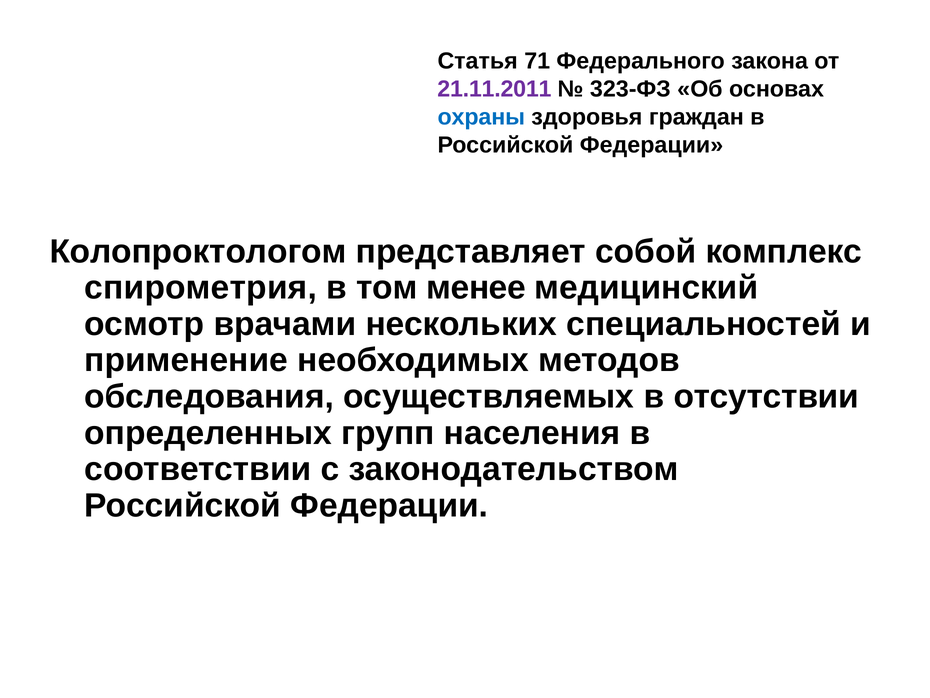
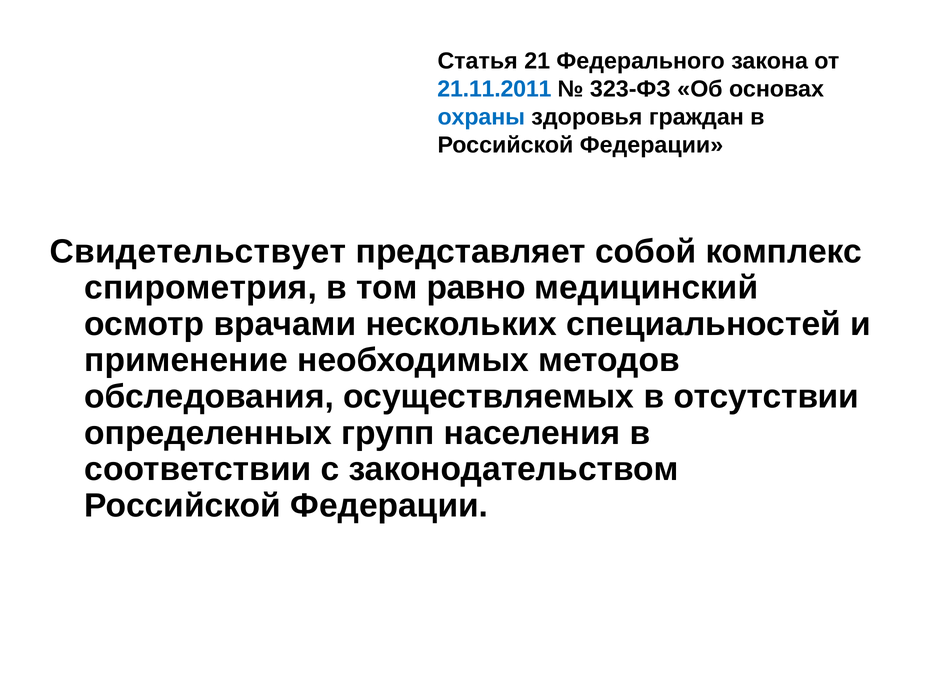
71: 71 -> 21 (537, 61)
21.11.2011 colour: purple -> blue (494, 89)
Колопроктологом: Колопроктологом -> Свидетельствует (198, 251)
менее: менее -> равно (476, 288)
